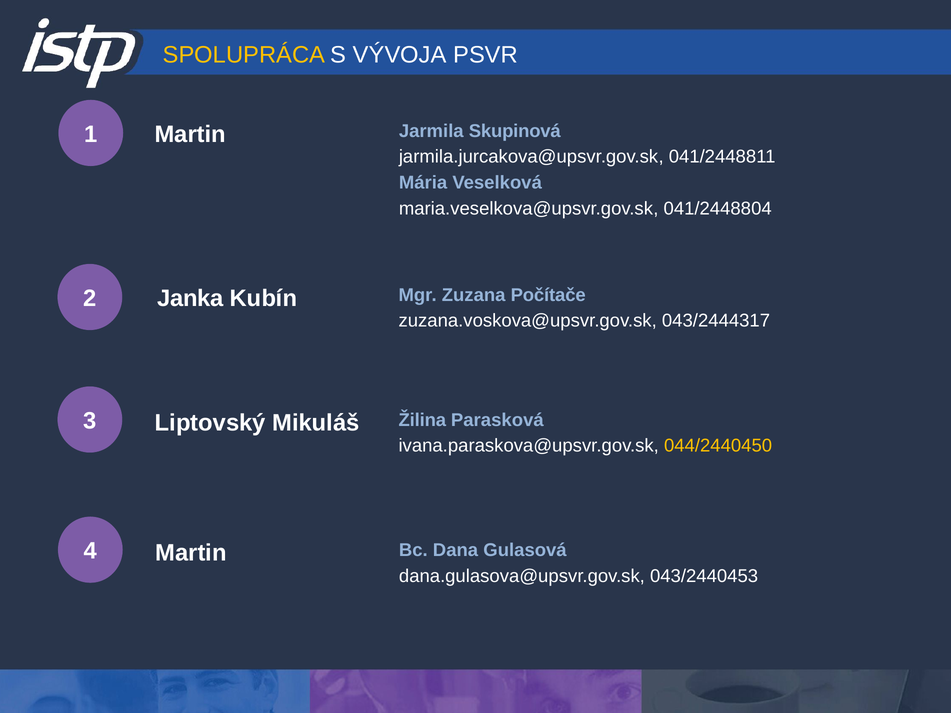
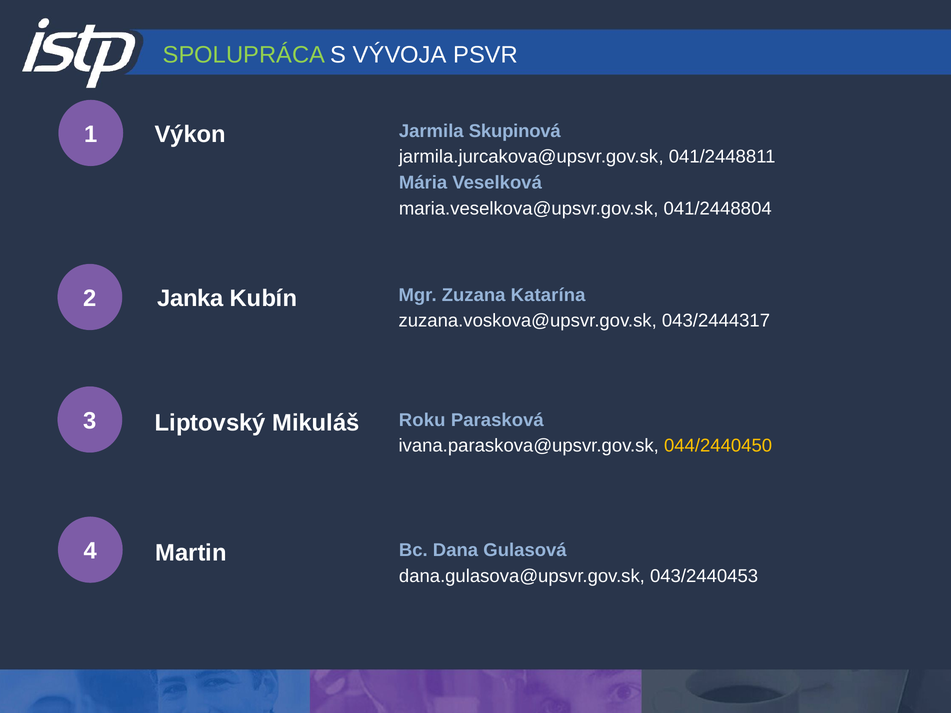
SPOLUPRÁCA colour: yellow -> light green (244, 55)
1 Martin: Martin -> Výkon (190, 134)
Počítače: Počítače -> Katarína (548, 295)
Žilina: Žilina -> Roku (422, 420)
